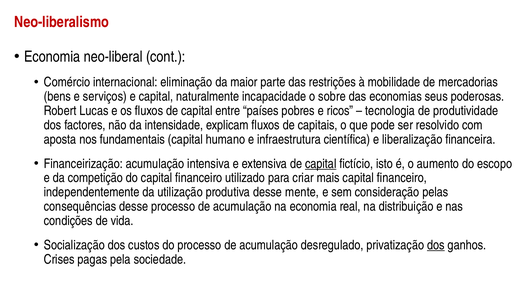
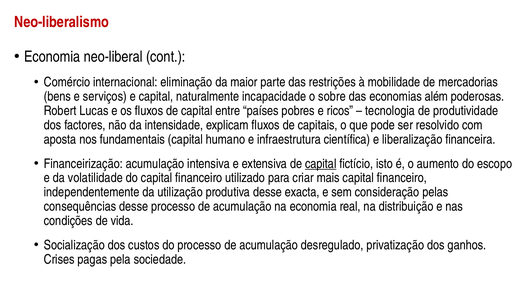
seus: seus -> além (436, 96)
competição: competição -> volatilidade (95, 178)
mente: mente -> exacta (302, 192)
dos underline: present -> none (436, 245)
